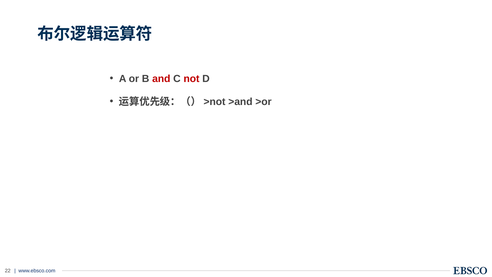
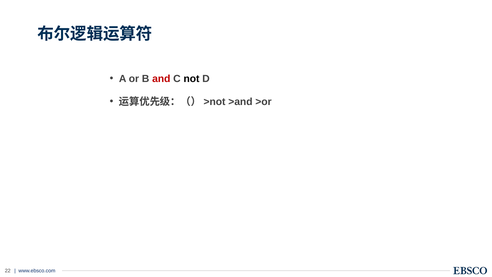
not colour: red -> black (191, 79)
